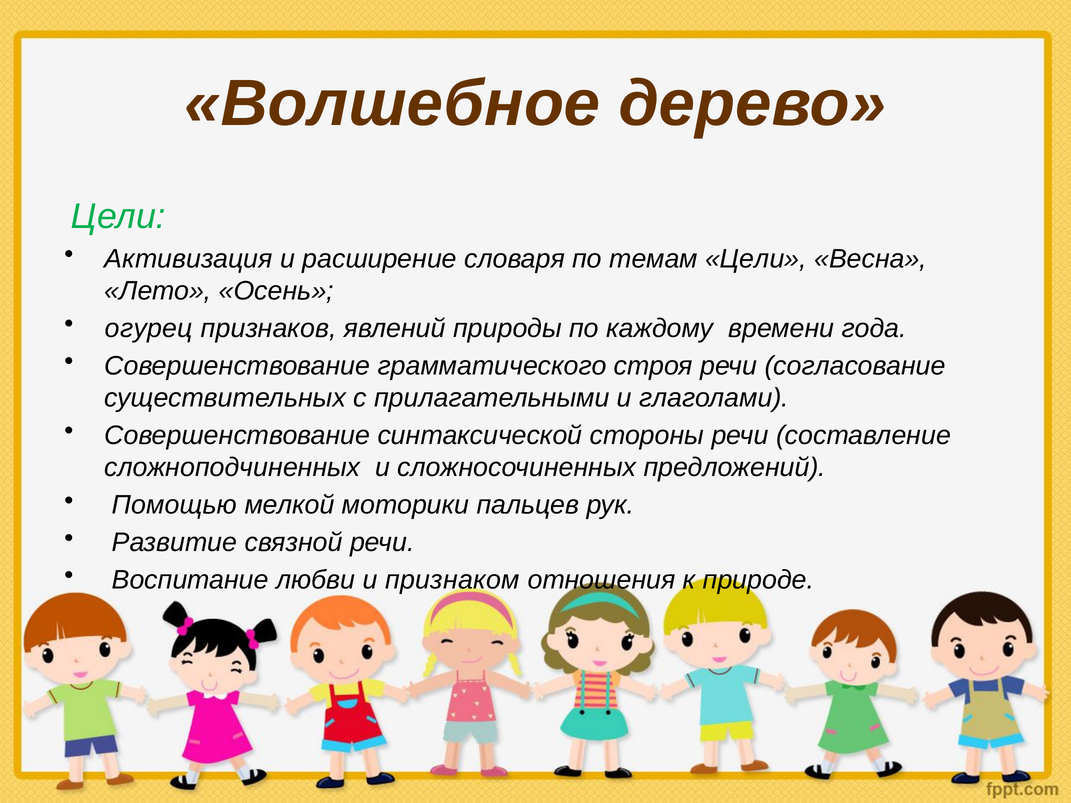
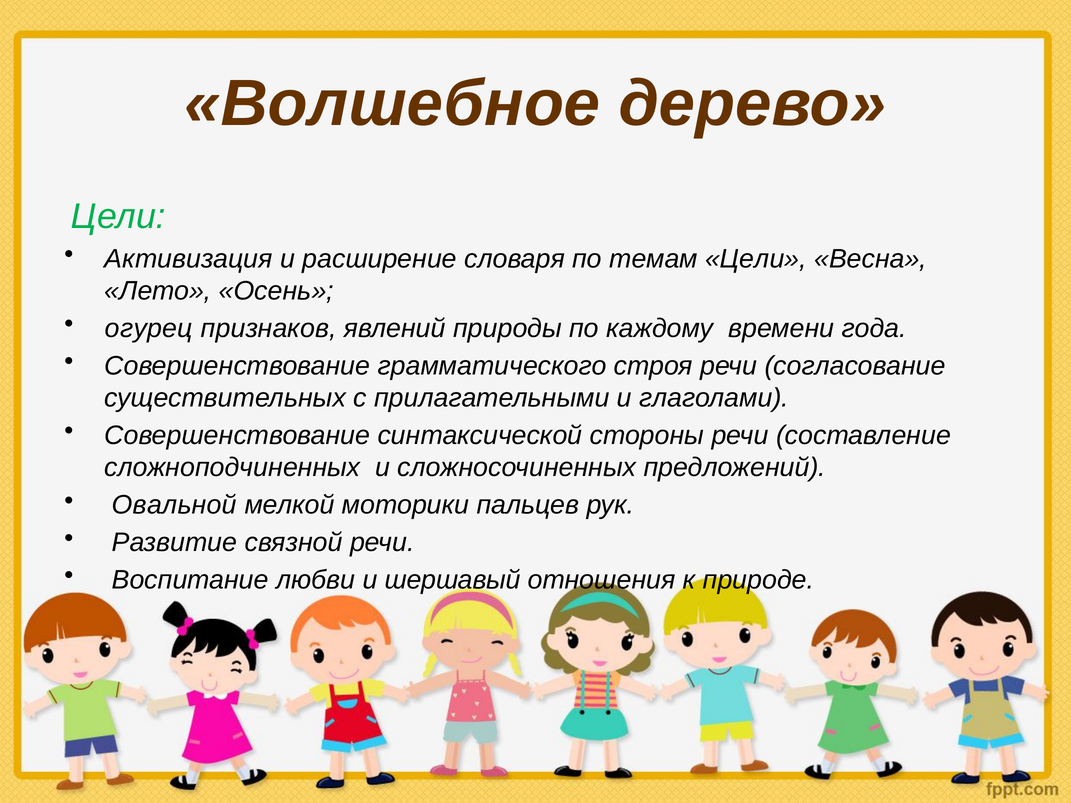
Помощью: Помощью -> Овальной (174, 505)
признаком: признаком -> шершавый (453, 580)
